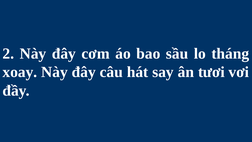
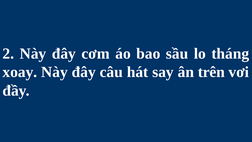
tươi: tươi -> trên (211, 72)
